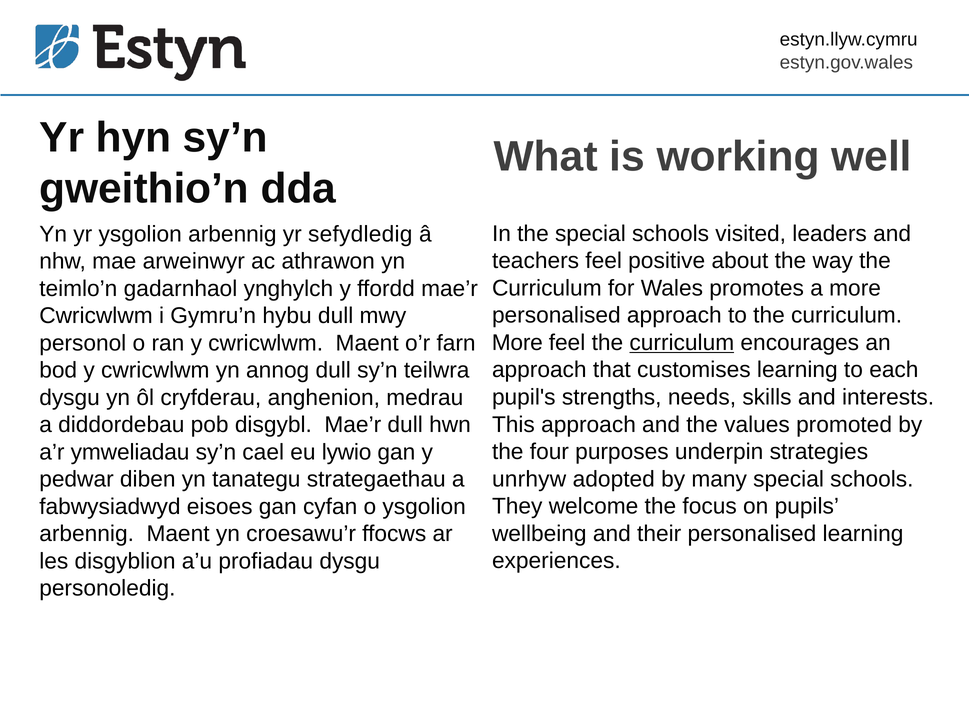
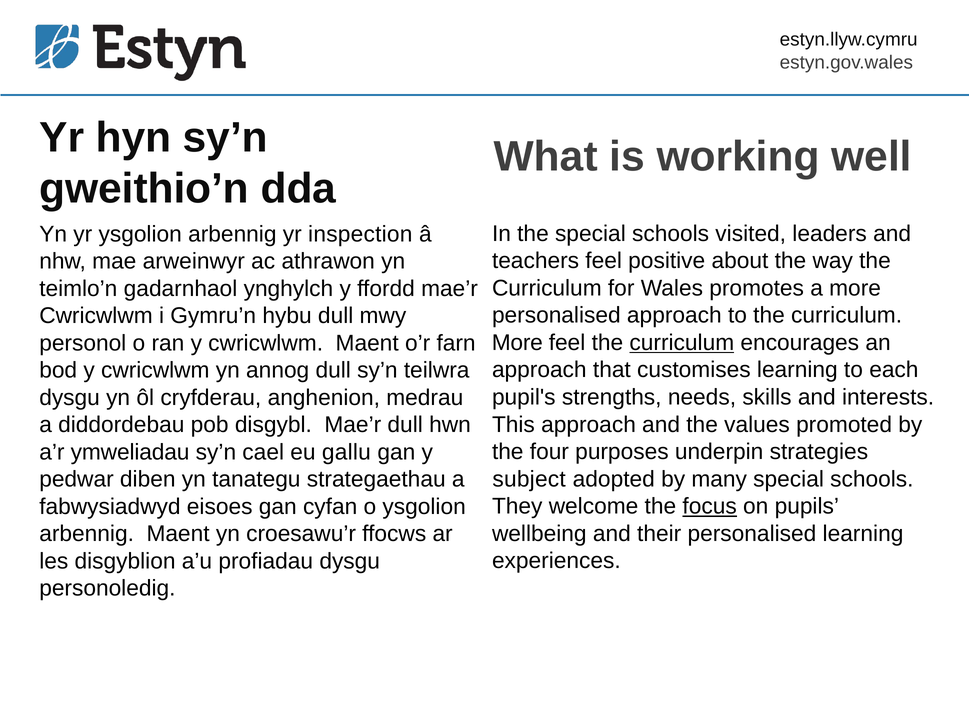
sefydledig: sefydledig -> inspection (360, 234)
lywio: lywio -> gallu (346, 452)
unrhyw: unrhyw -> subject (529, 479)
focus underline: none -> present (710, 506)
